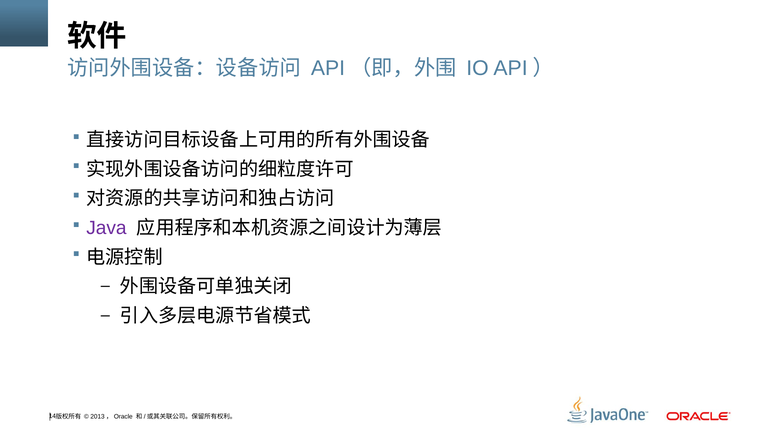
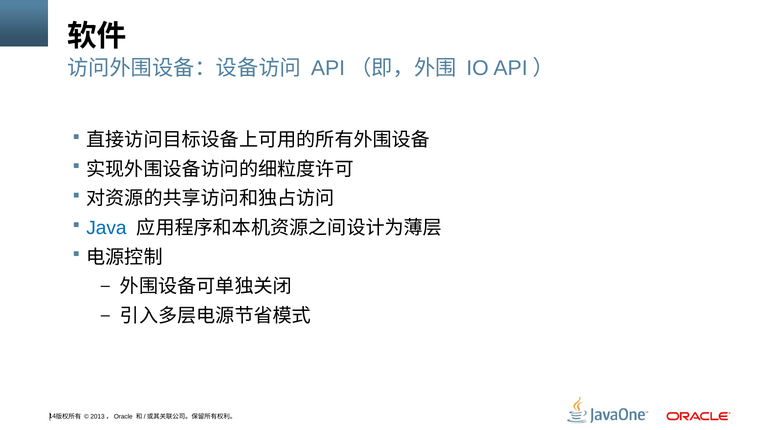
Java colour: purple -> blue (106, 228)
